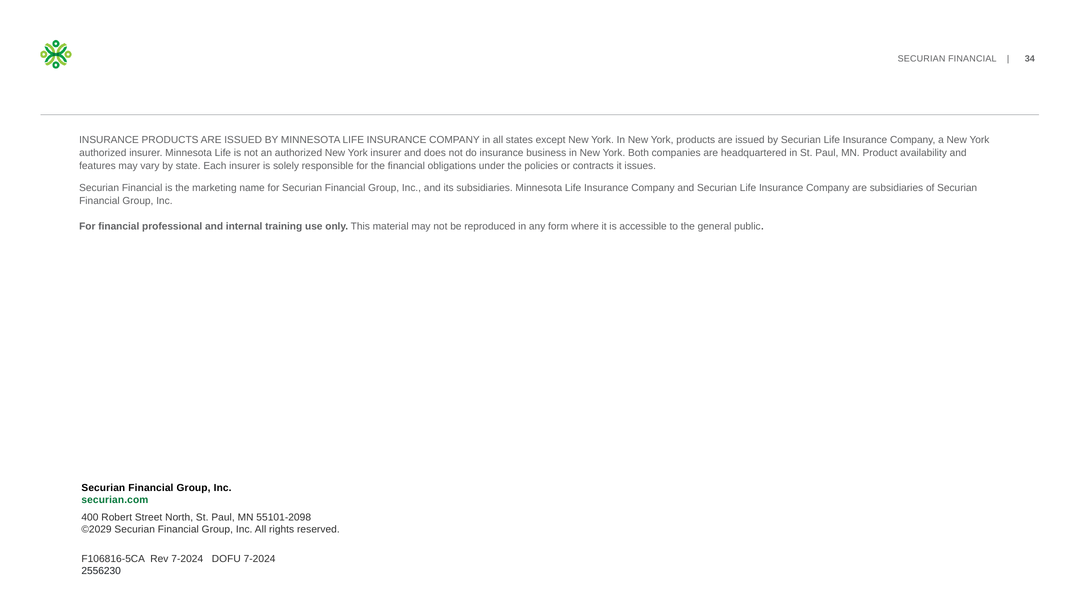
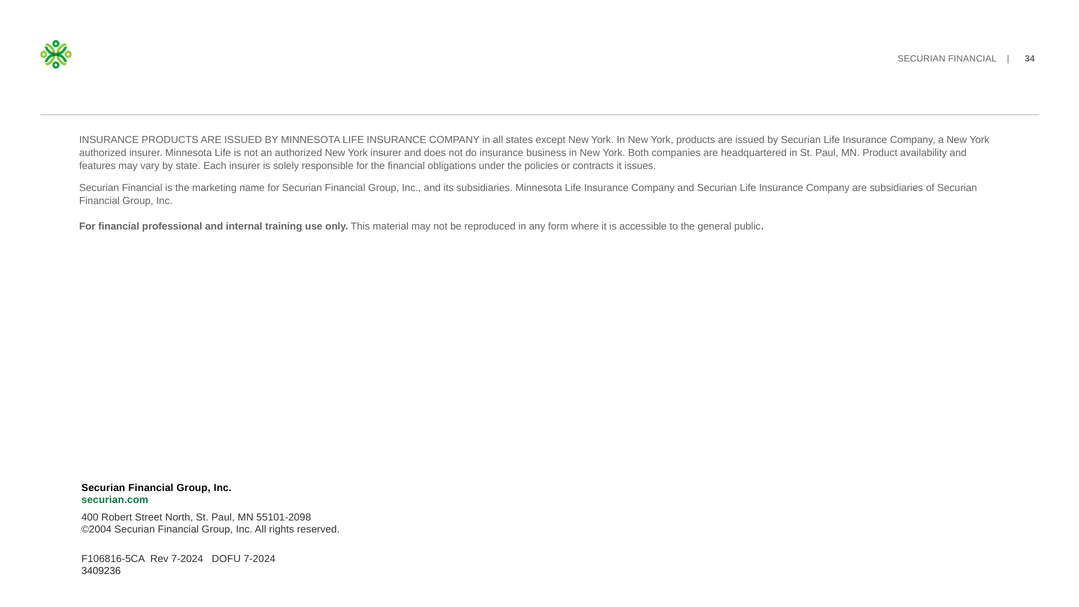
©2029: ©2029 -> ©2004 (97, 529)
2556230: 2556230 -> 3409236 (101, 571)
